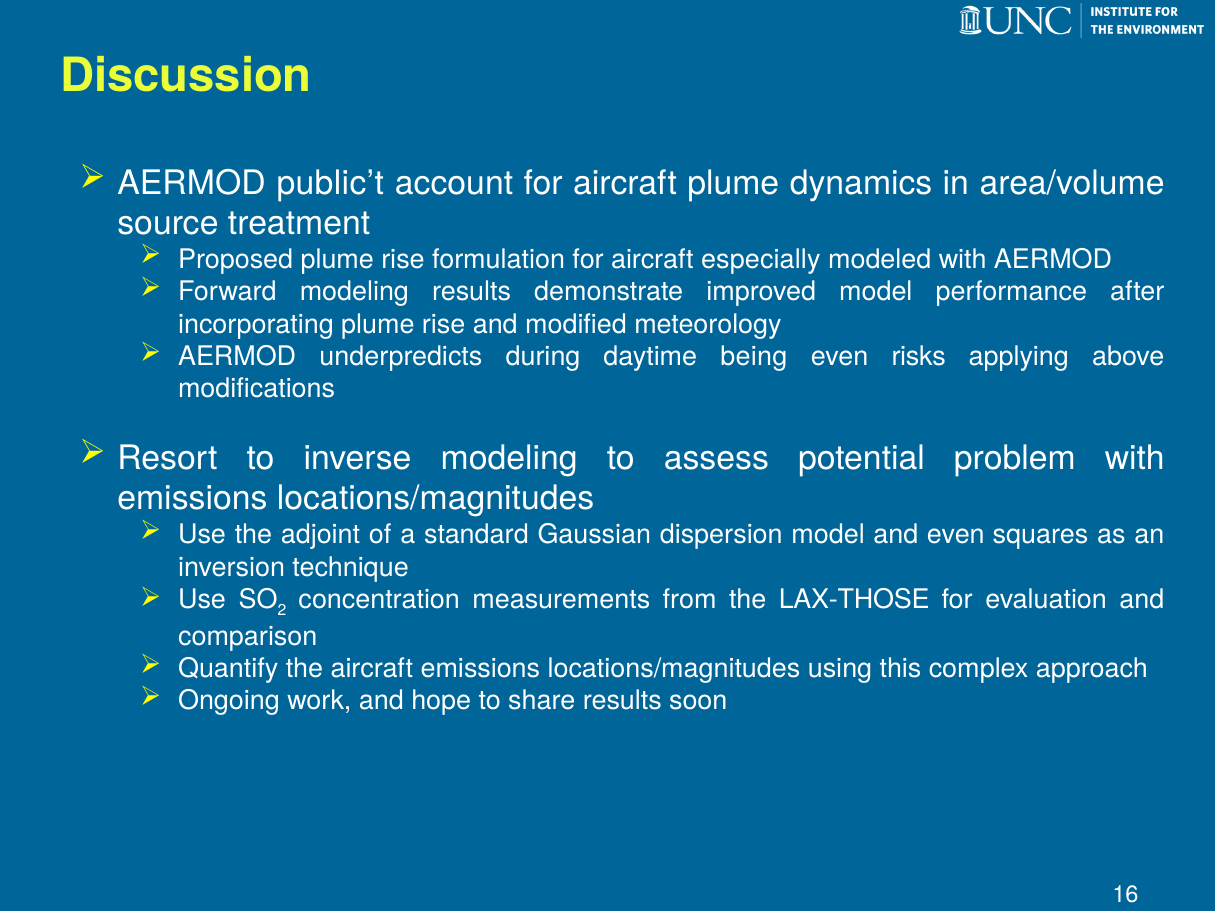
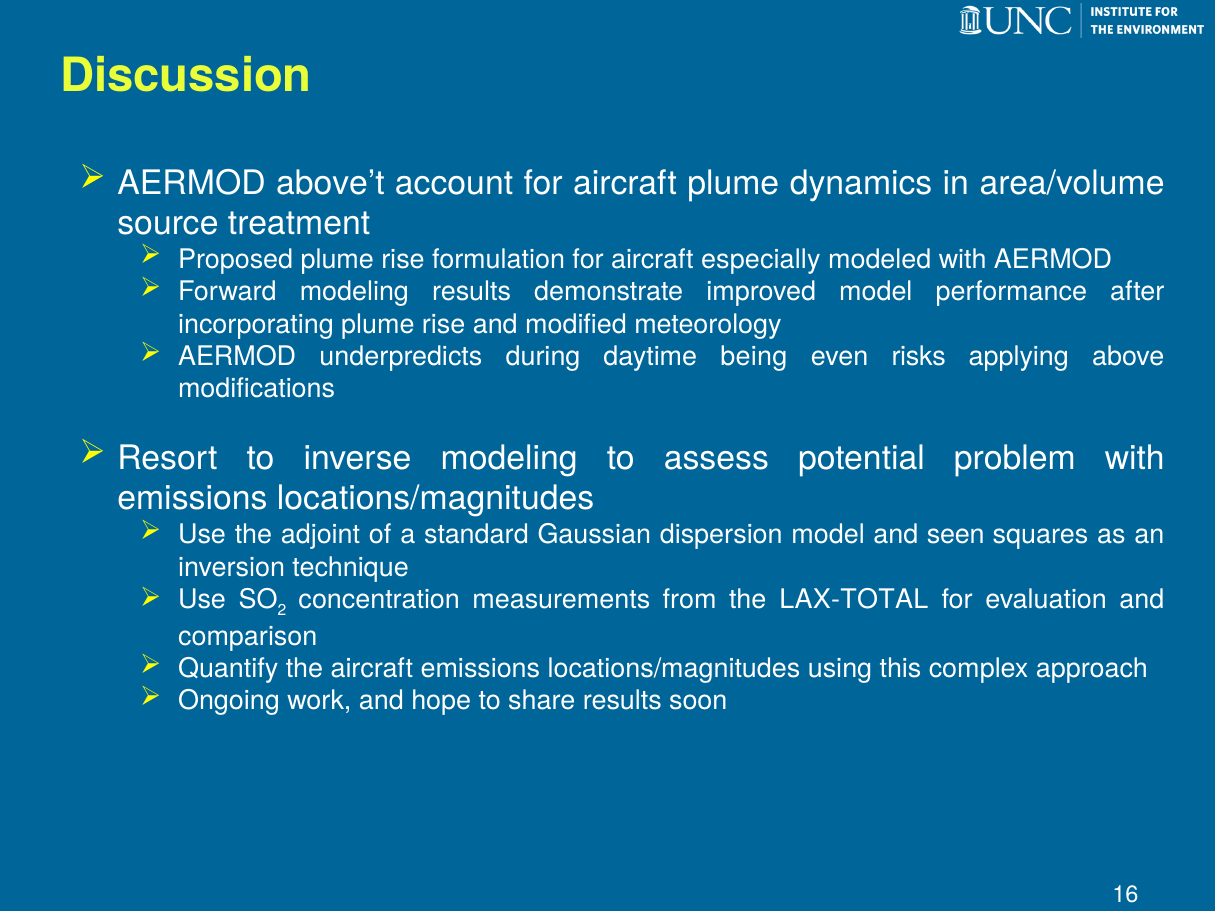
public’t: public’t -> above’t (330, 183)
and even: even -> seen (956, 535)
LAX-THOSE: LAX-THOSE -> LAX-TOTAL (854, 600)
